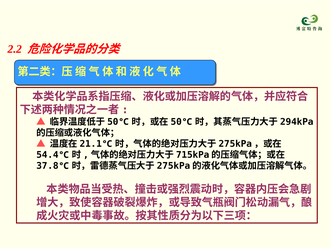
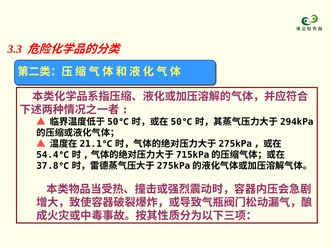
2.2: 2.2 -> 3.3 (15, 49)
